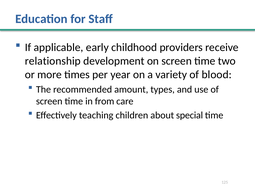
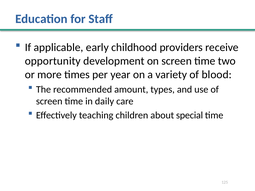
relationship: relationship -> opportunity (53, 61)
from: from -> daily (104, 101)
